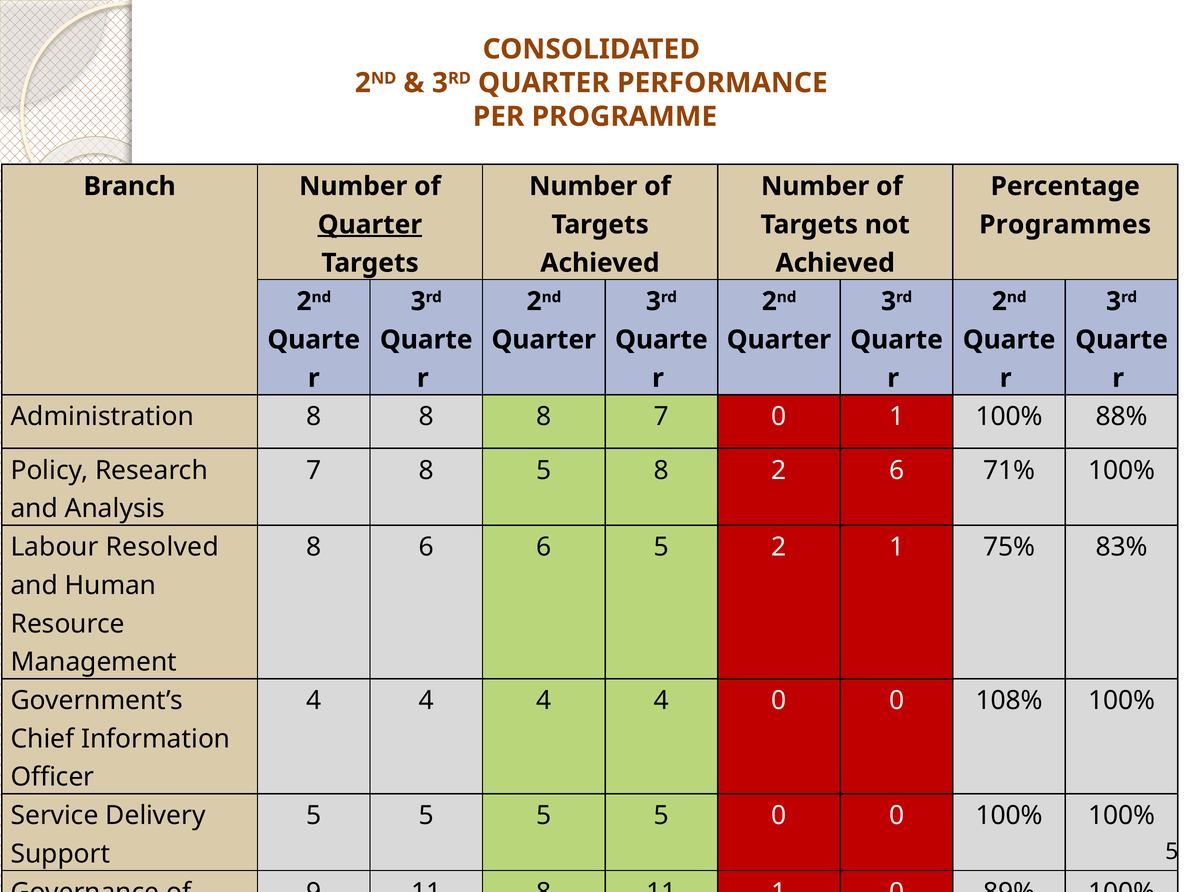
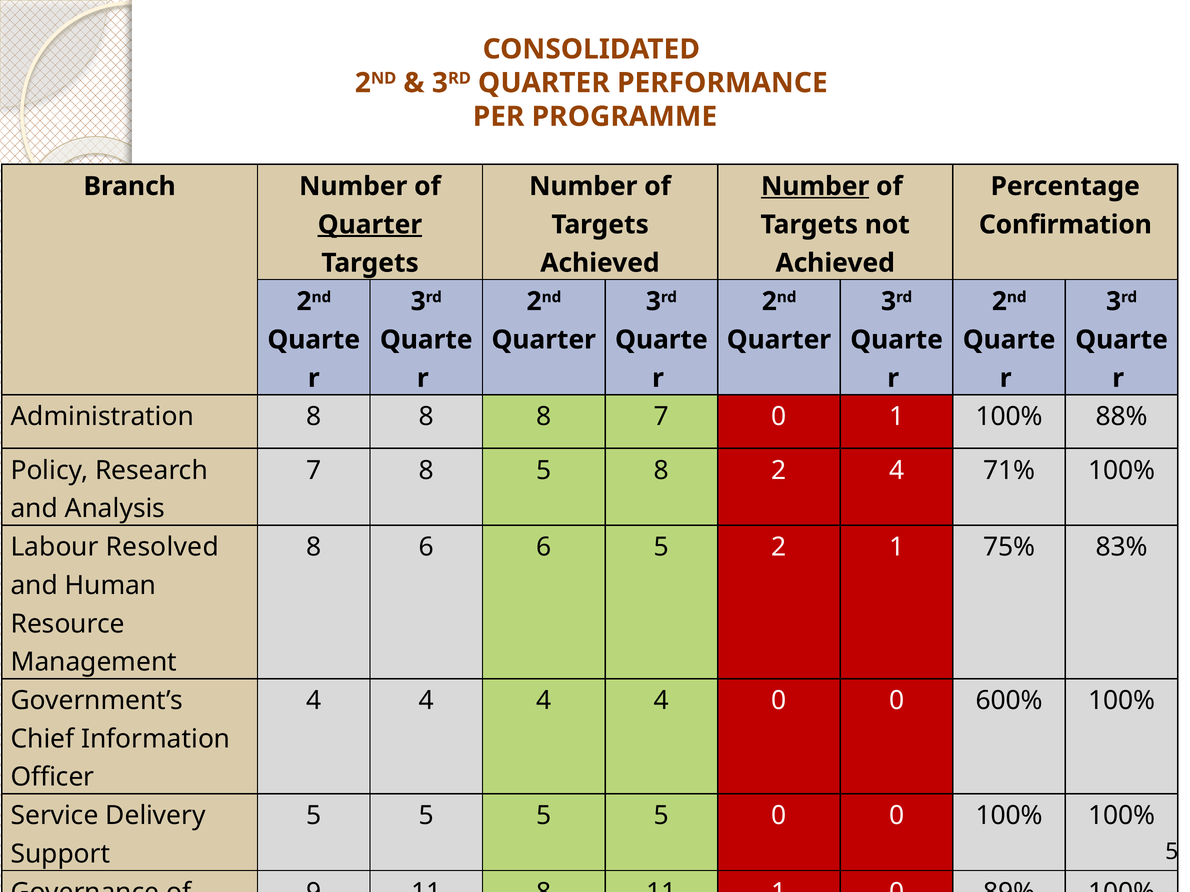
Number underline: none -> present (815, 186)
Programmes: Programmes -> Confirmation (1065, 225)
2 6: 6 -> 4 (897, 471)
108%: 108% -> 600% (1009, 701)
